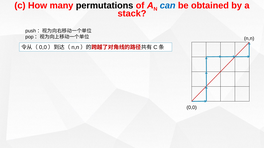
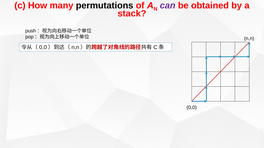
can colour: blue -> purple (168, 6)
